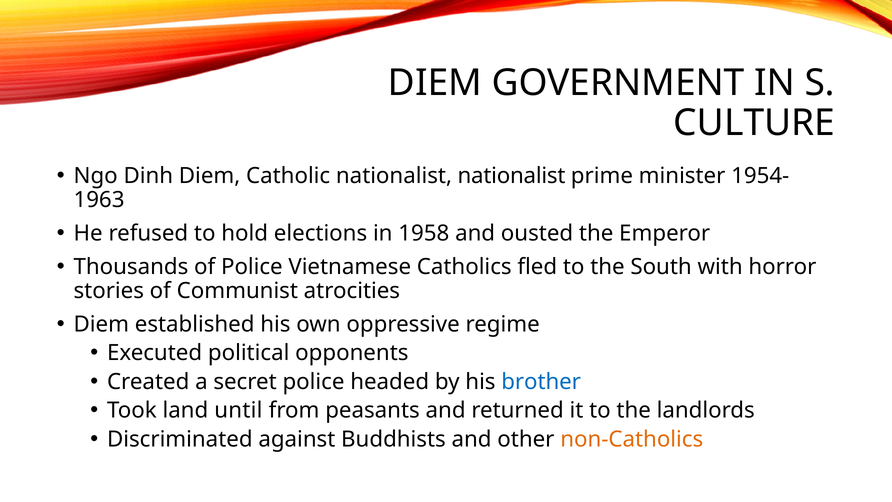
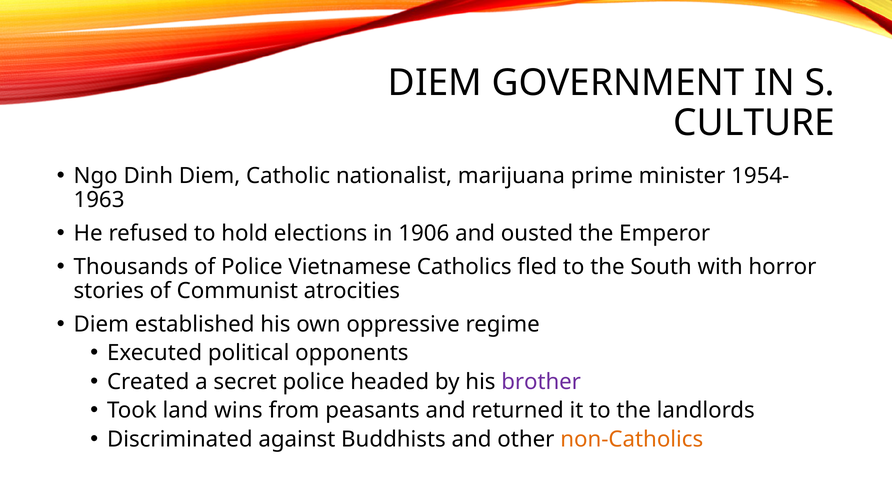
nationalist nationalist: nationalist -> marijuana (511, 176)
1958: 1958 -> 1906 (424, 233)
brother colour: blue -> purple (541, 381)
until: until -> wins (238, 410)
